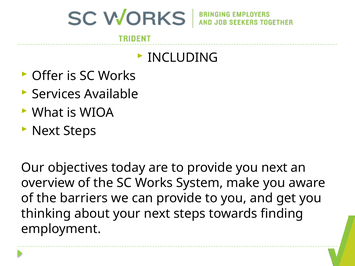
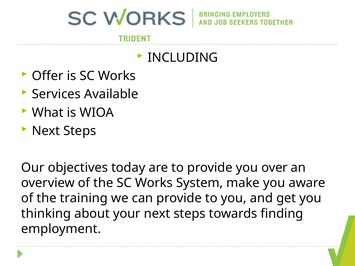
you next: next -> over (274, 168)
barriers: barriers -> training (84, 198)
